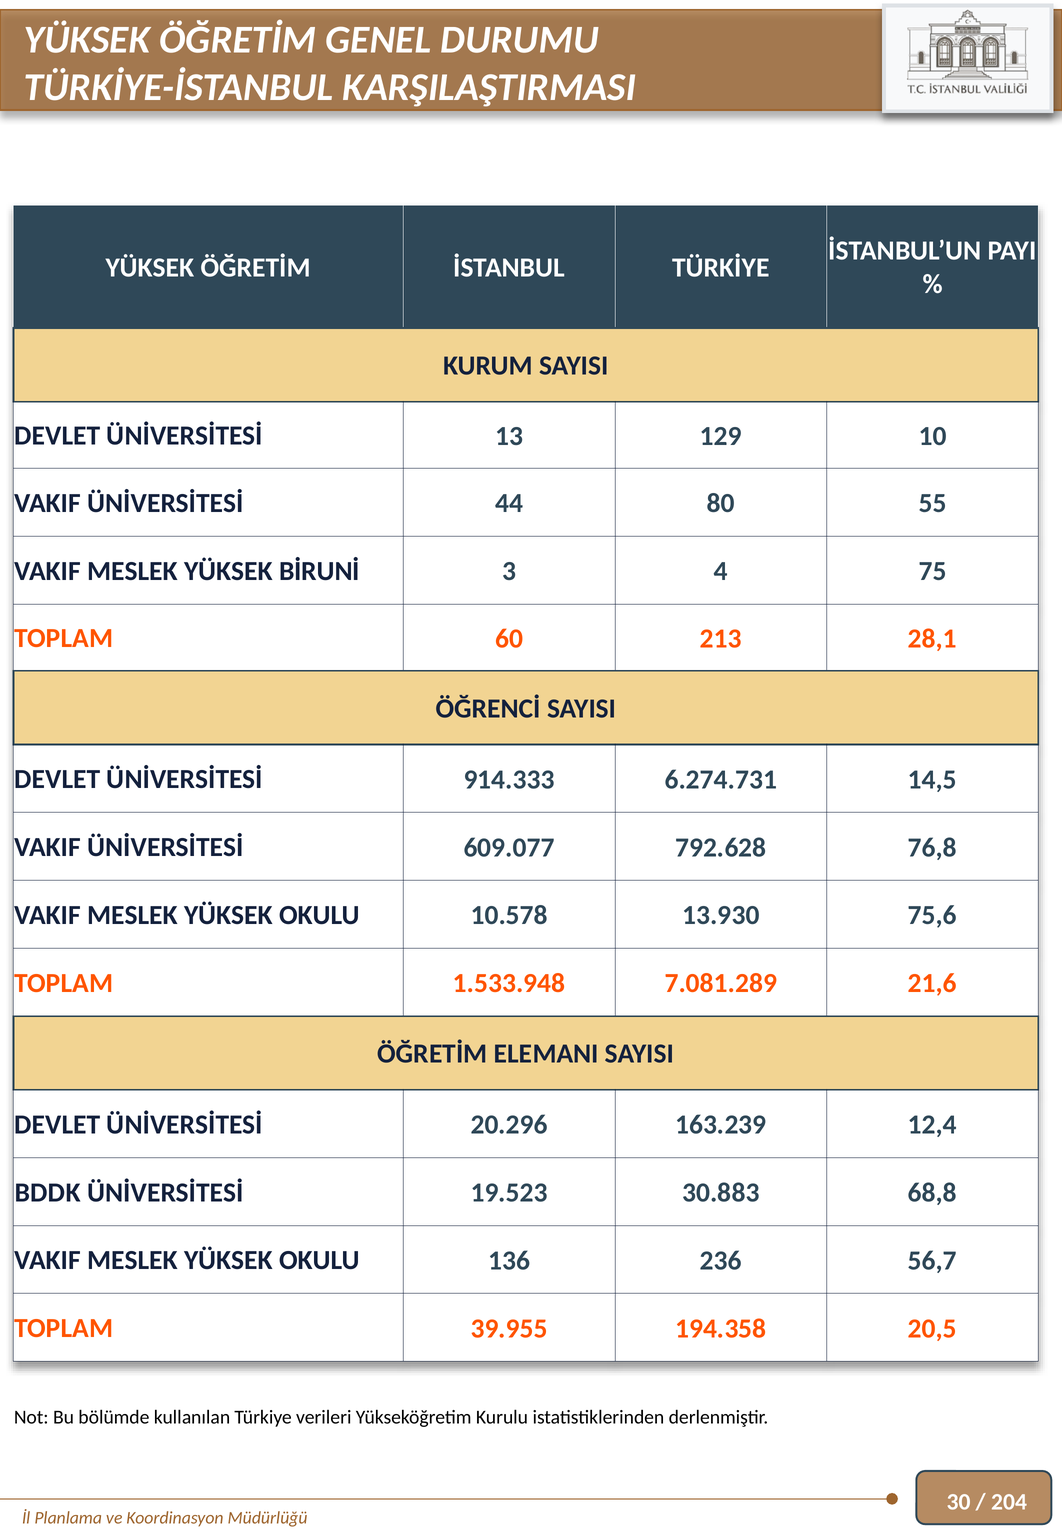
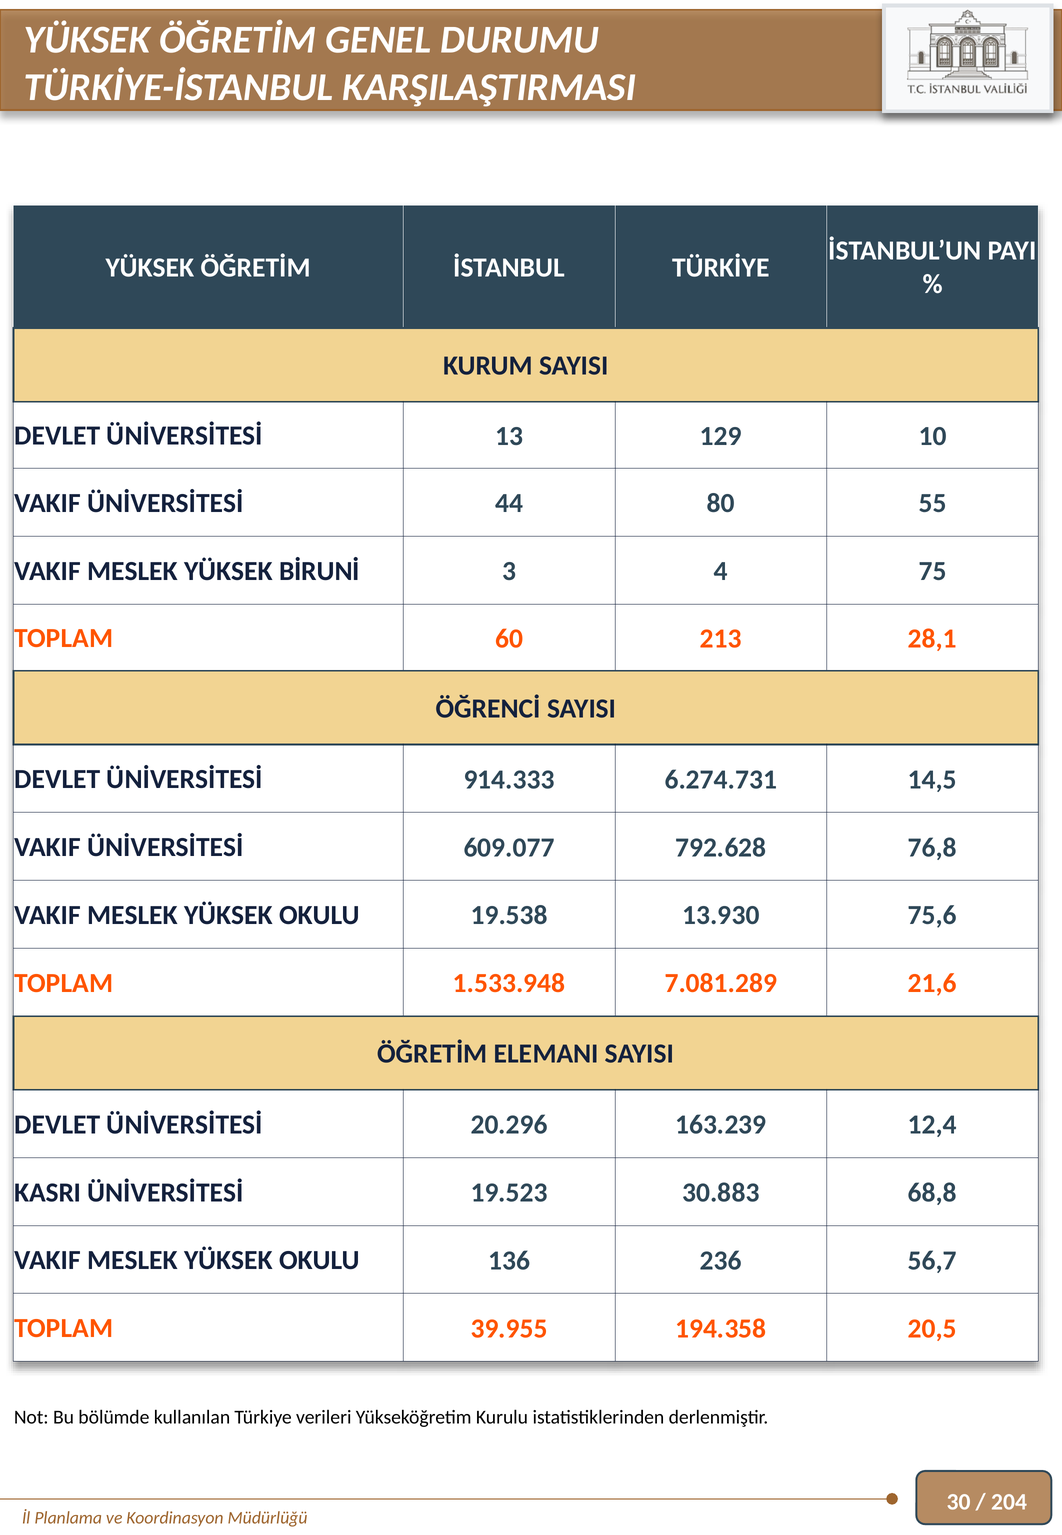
10.578: 10.578 -> 19.538 (509, 915)
BDDK: BDDK -> KASRI (48, 1192)
